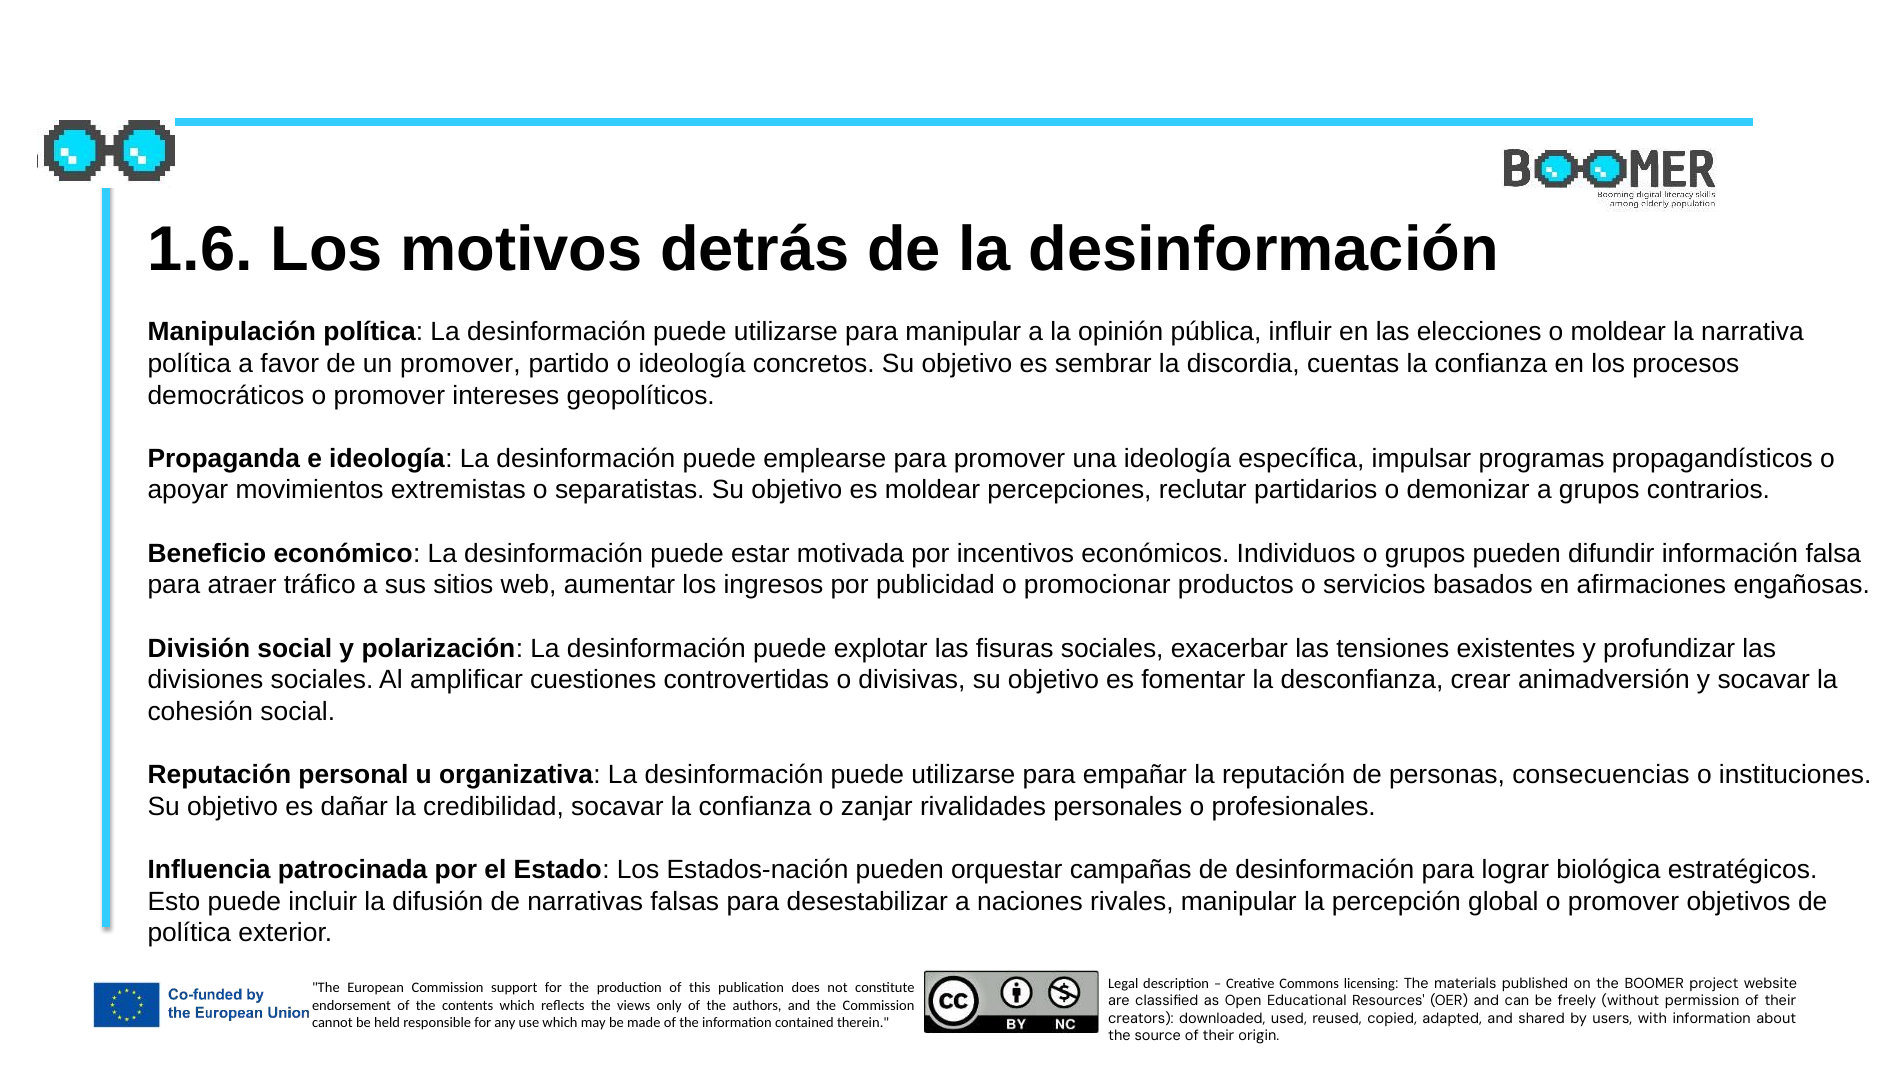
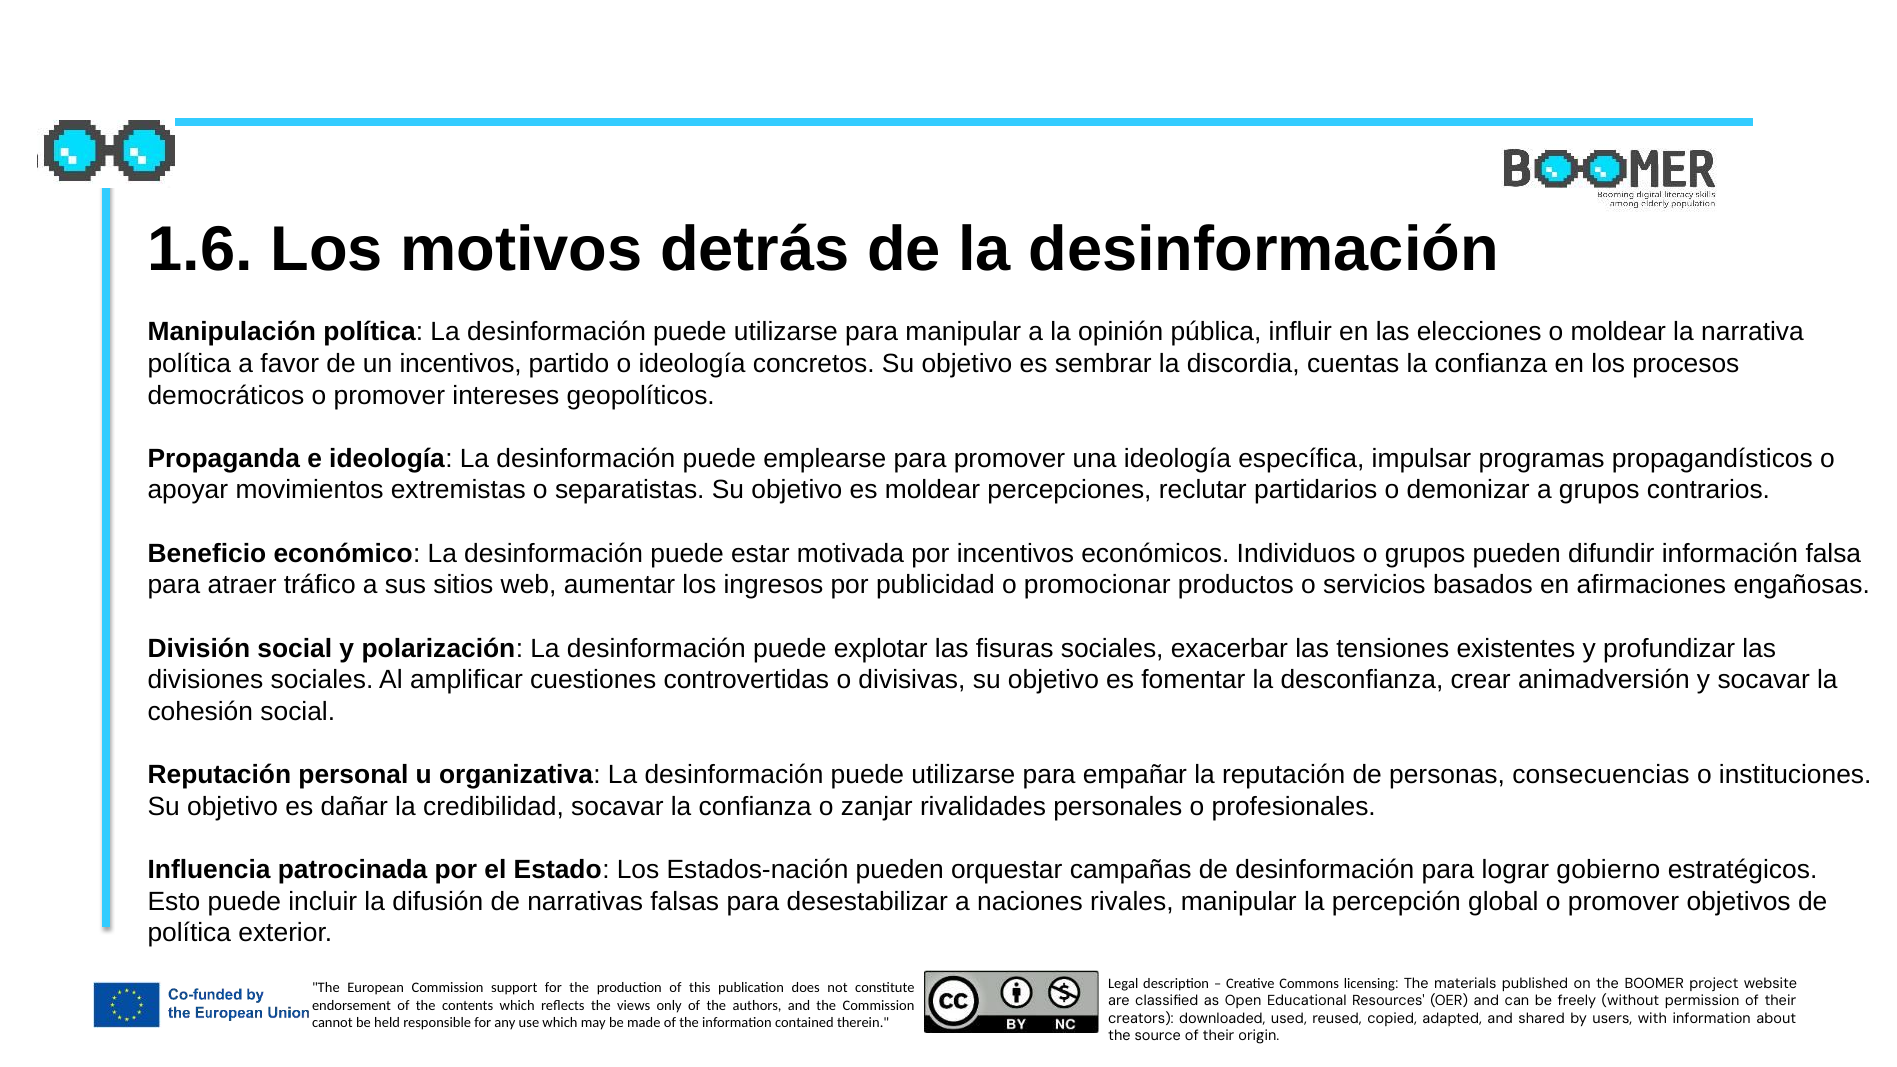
un promover: promover -> incentivos (461, 364)
biológica: biológica -> gobierno (1608, 870)
